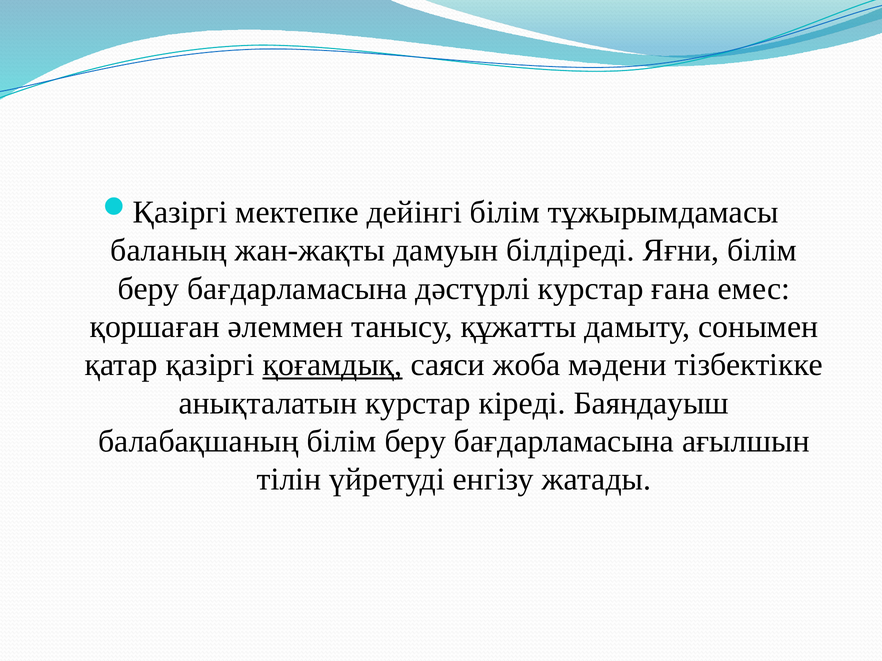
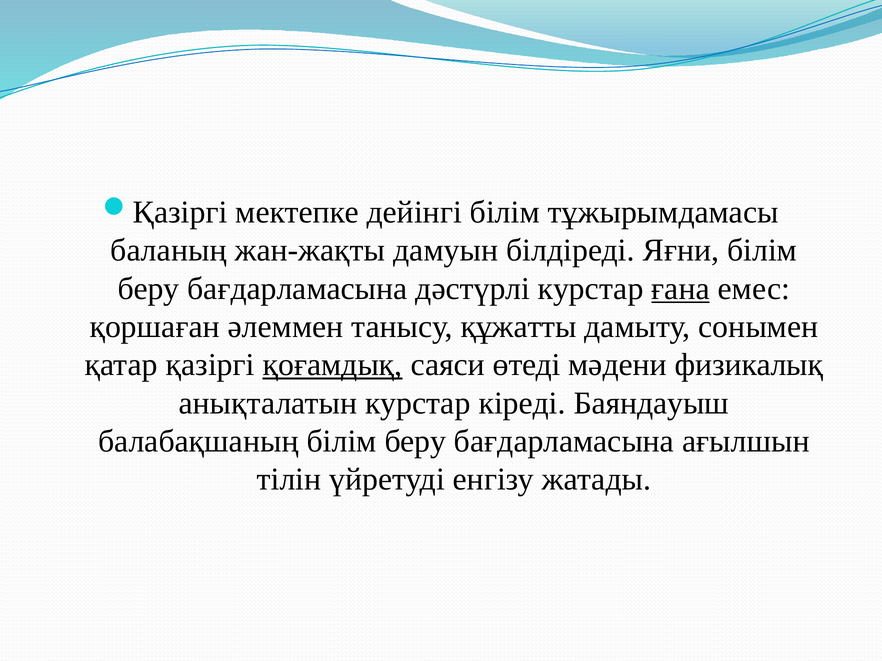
ғана underline: none -> present (681, 289)
жоба: жоба -> өтеді (527, 365)
тізбектікке: тізбектікке -> физикалық (749, 365)
